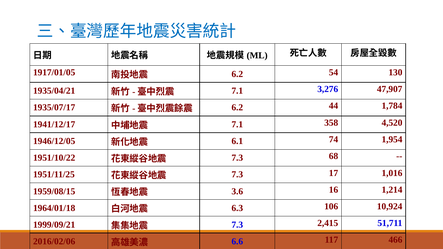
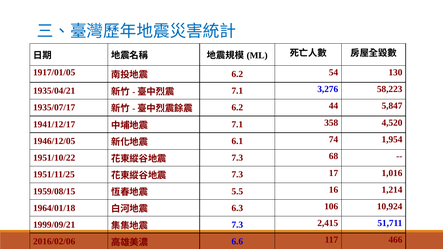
47,907: 47,907 -> 58,223 (390, 89)
1,784: 1,784 -> 5,847 (392, 106)
3.6: 3.6 -> 5.5 (237, 191)
